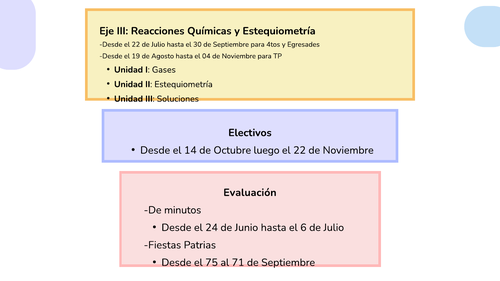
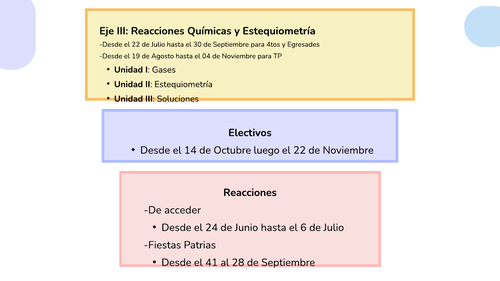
Evaluación: Evaluación -> Reacciones (250, 193)
minutos: minutos -> acceder (183, 210)
75: 75 -> 41 (212, 263)
71: 71 -> 28 (238, 263)
